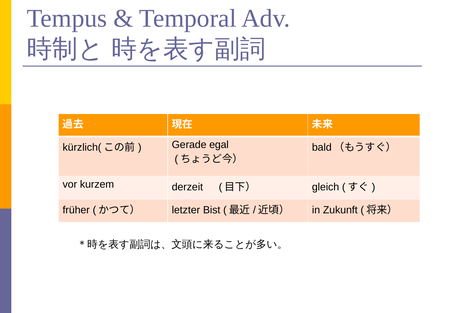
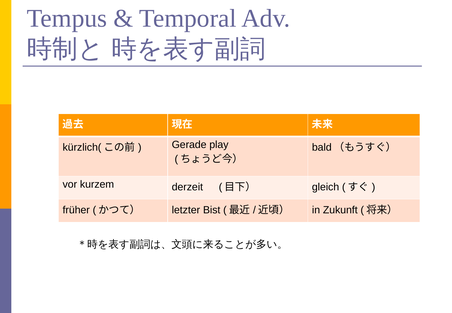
egal: egal -> play (219, 145)
